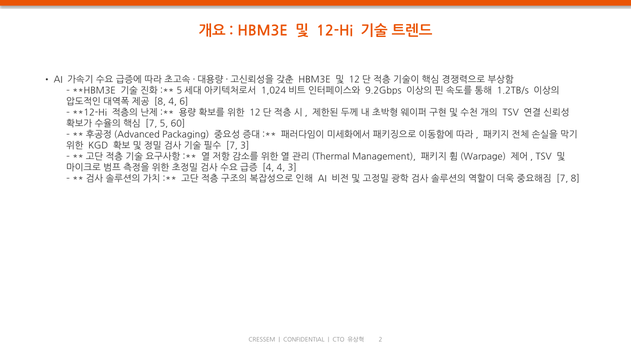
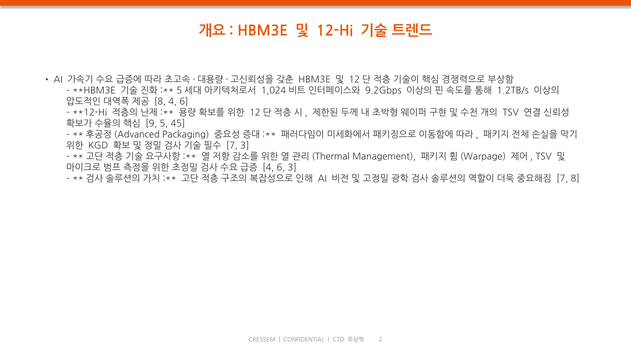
7: 7 -> 9 (151, 124)
60: 60 -> 45 (178, 124)
4: 4 -> 6 (281, 168)
